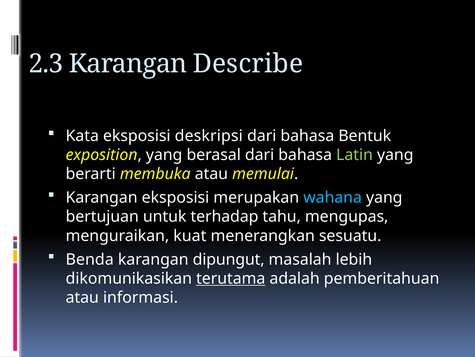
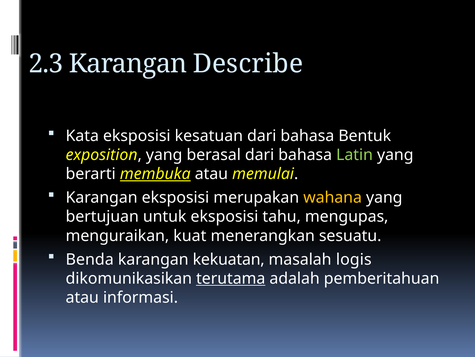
deskripsi: deskripsi -> kesatuan (209, 136)
membuka underline: none -> present (155, 174)
wahana colour: light blue -> yellow (333, 197)
untuk terhadap: terhadap -> eksposisi (224, 216)
dipungut: dipungut -> kekuatan (229, 259)
lebih: lebih -> logis (354, 259)
